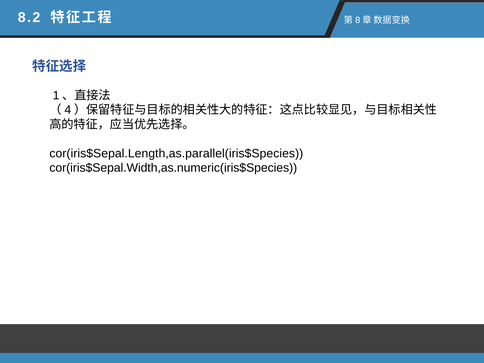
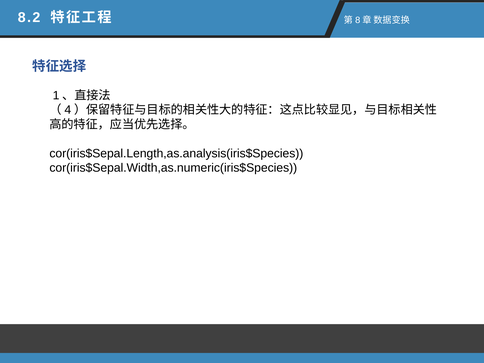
cor(iris$Sepal.Length,as.parallel(iris$Species: cor(iris$Sepal.Length,as.parallel(iris$Species -> cor(iris$Sepal.Length,as.analysis(iris$Species (176, 153)
